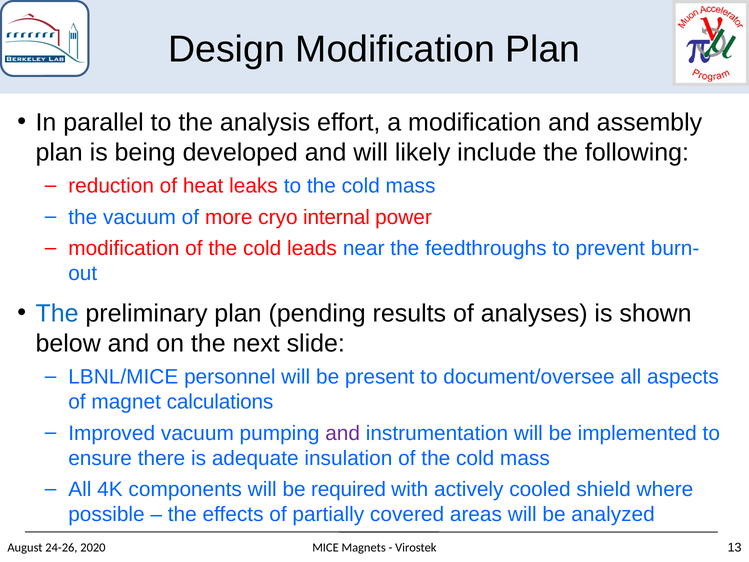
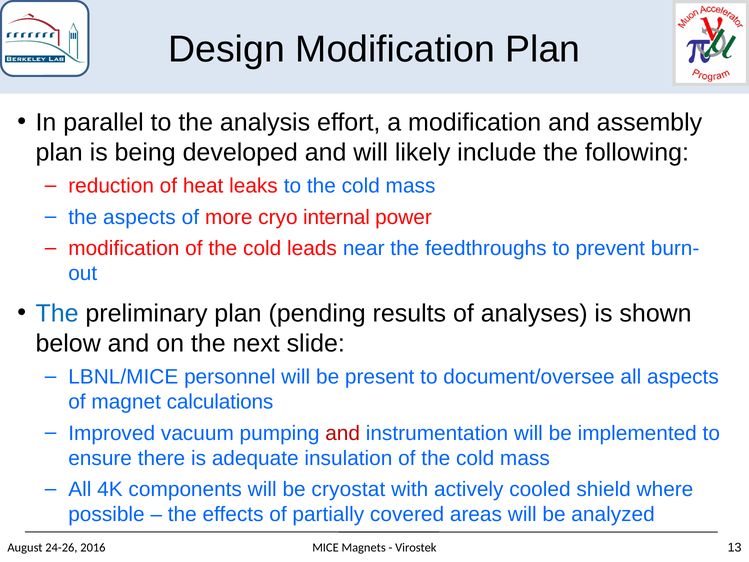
the vacuum: vacuum -> aspects (139, 217)
and colour: purple -> red (343, 433)
required: required -> cryostat (348, 489)
2020: 2020 -> 2016 (93, 548)
